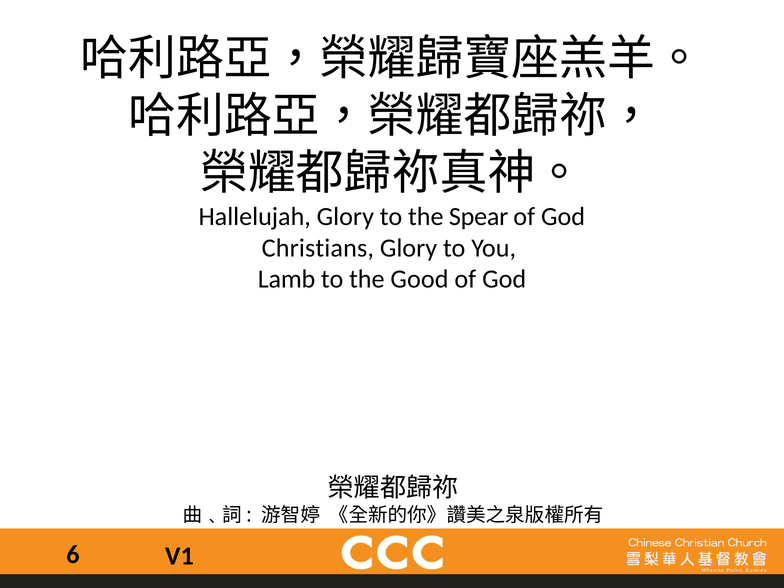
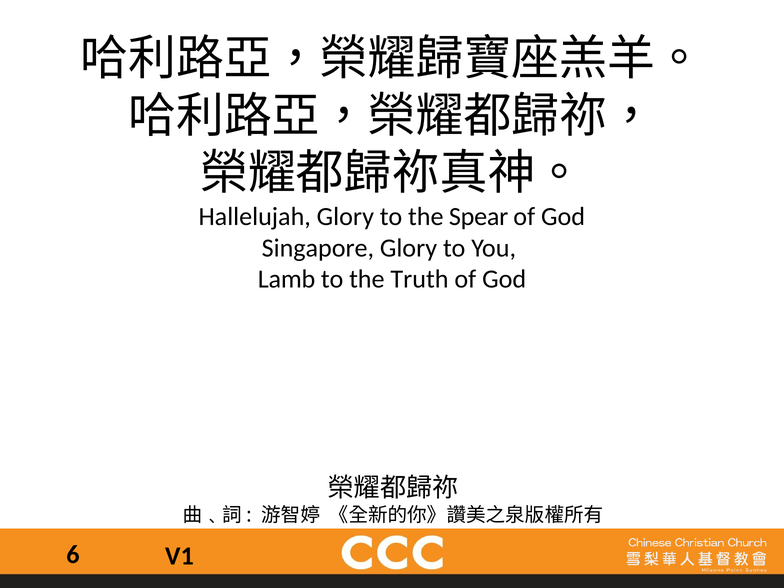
Christians: Christians -> Singapore (318, 248)
Good: Good -> Truth (420, 279)
